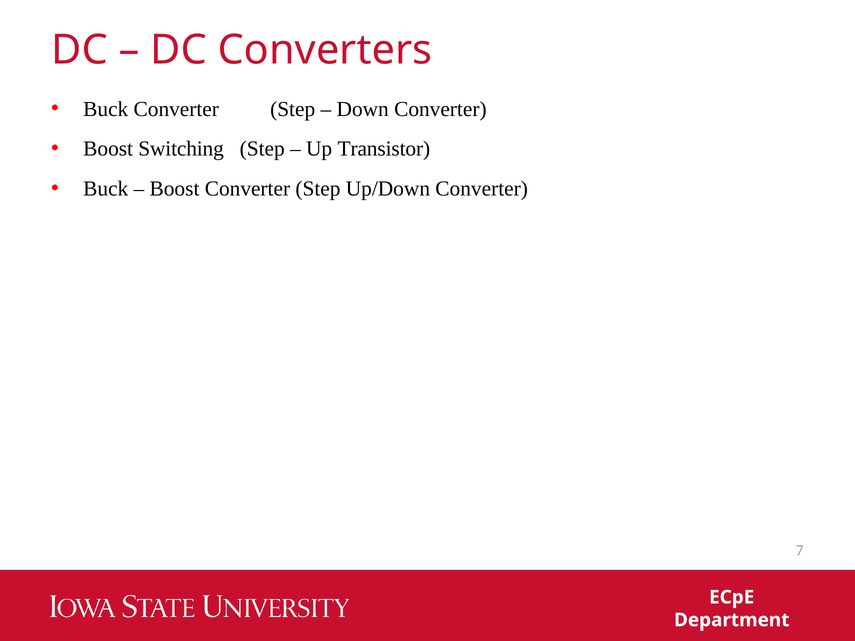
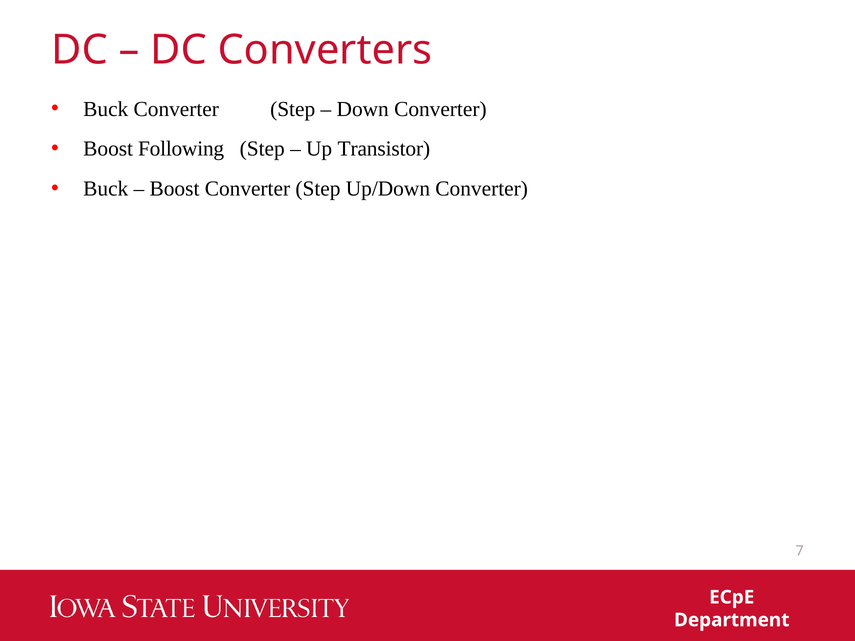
Switching: Switching -> Following (181, 149)
